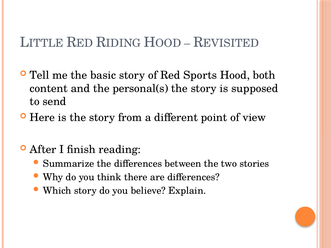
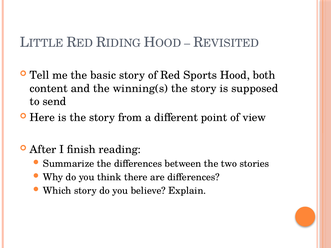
personal(s: personal(s -> winning(s (140, 88)
